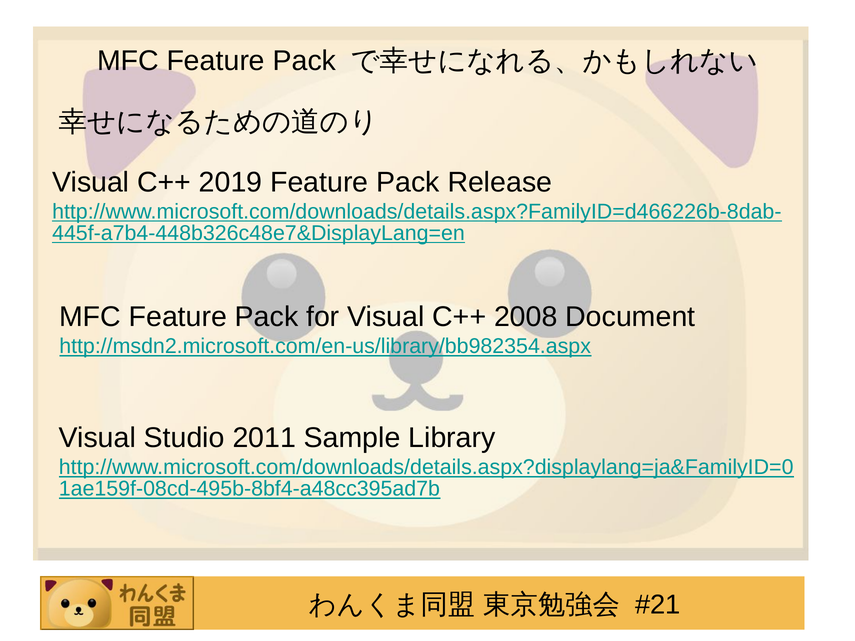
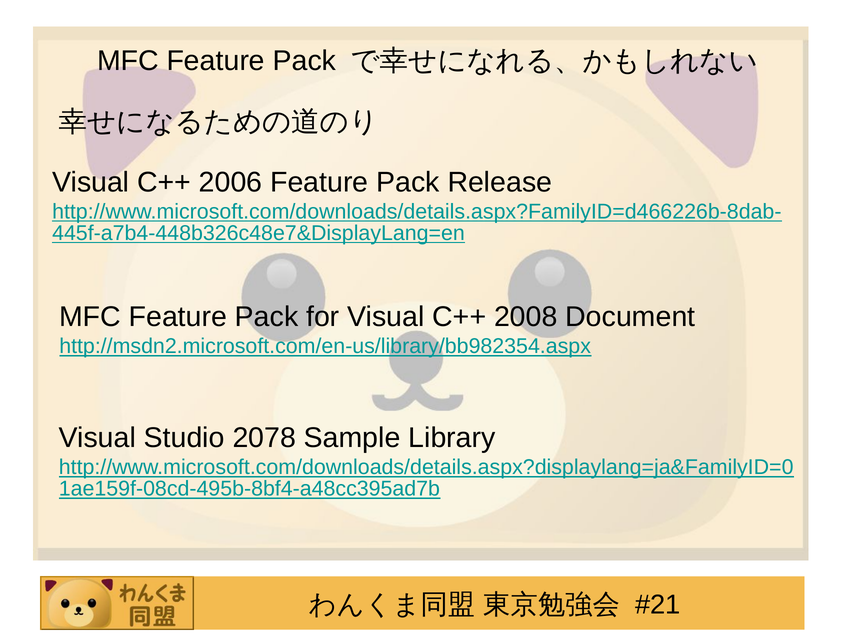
2019: 2019 -> 2006 (231, 182)
2011: 2011 -> 2078 (264, 438)
